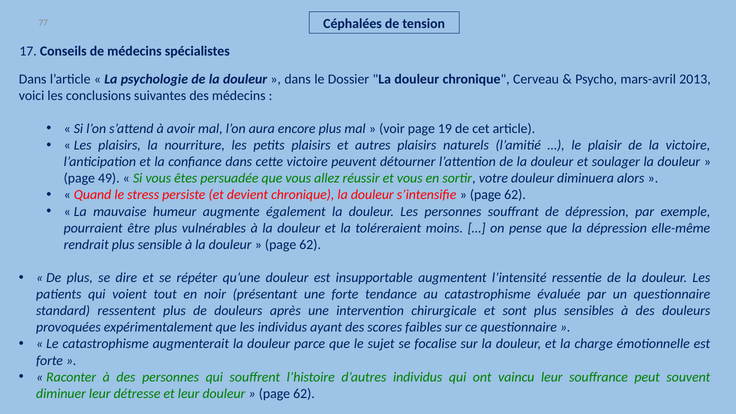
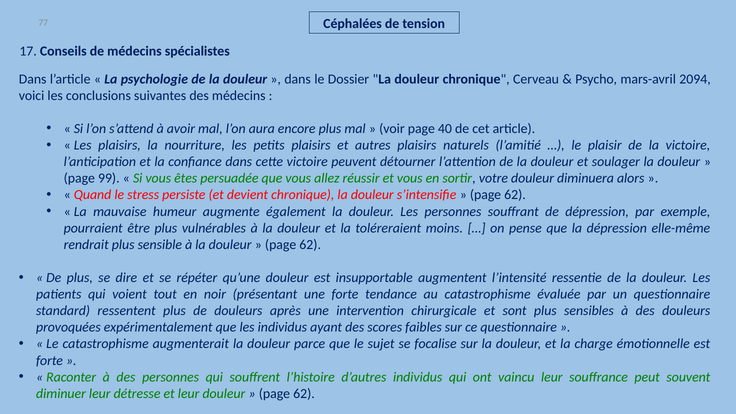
2013: 2013 -> 2094 (695, 79)
19: 19 -> 40 (445, 129)
49: 49 -> 99 (109, 178)
